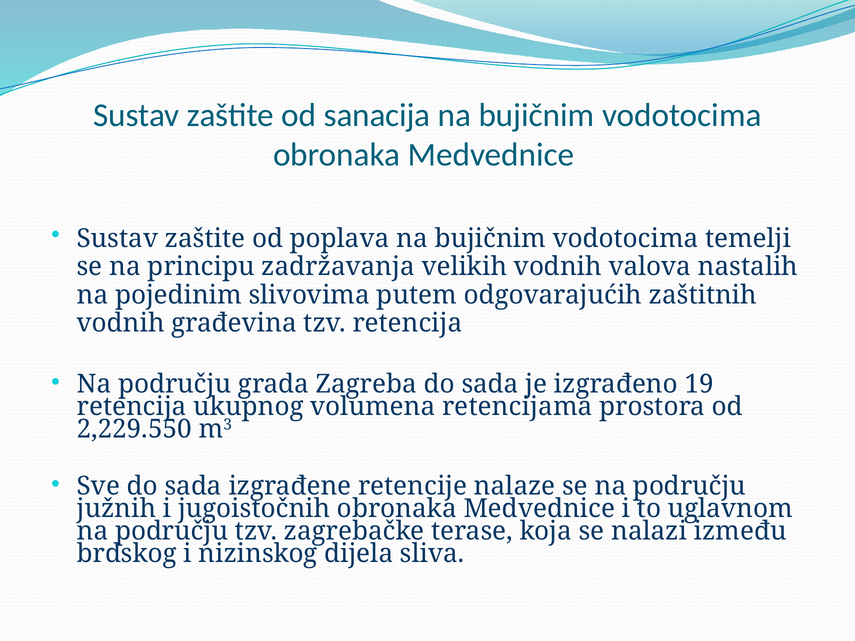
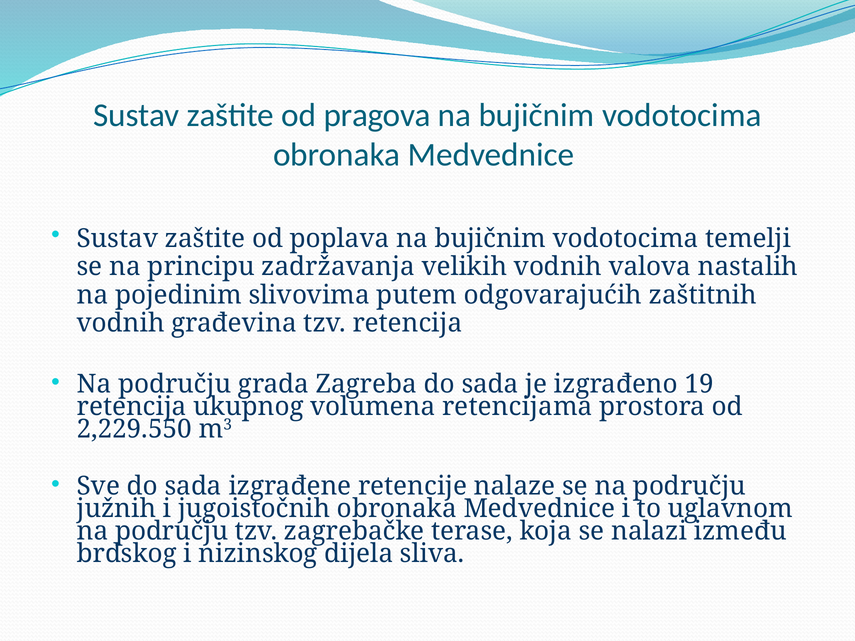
sanacija: sanacija -> pragova (377, 115)
